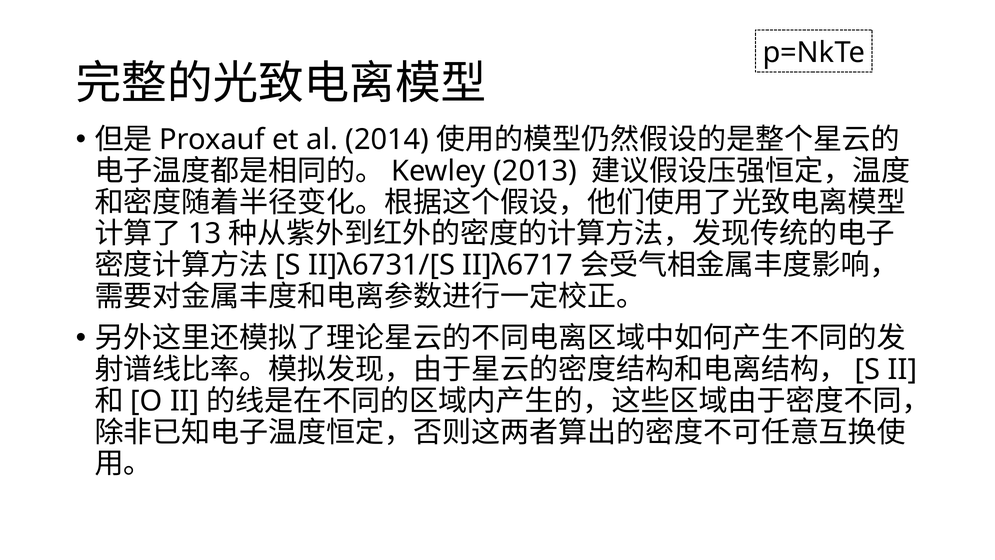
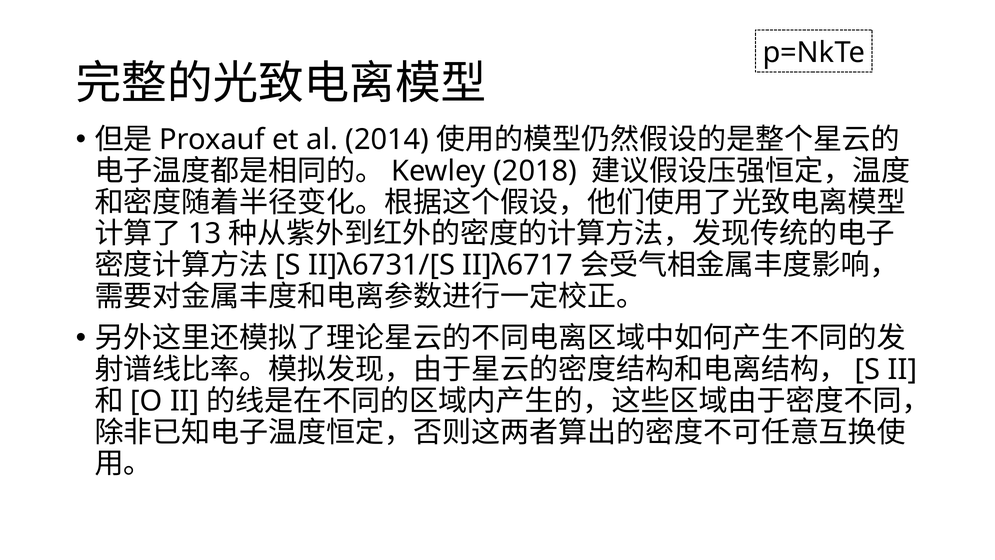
2013: 2013 -> 2018 (535, 171)
